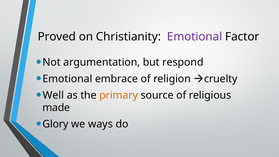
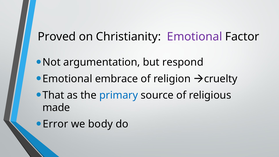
Well: Well -> That (53, 95)
primary colour: orange -> blue (119, 95)
Glory: Glory -> Error (55, 124)
ways: ways -> body (100, 124)
